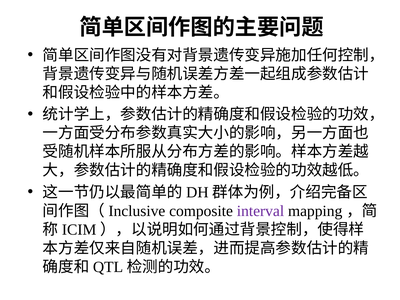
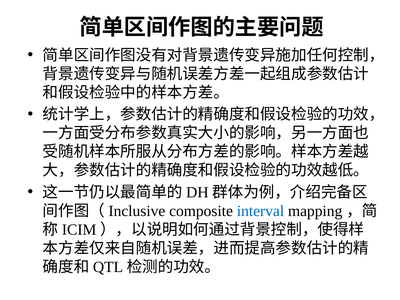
interval colour: purple -> blue (261, 211)
